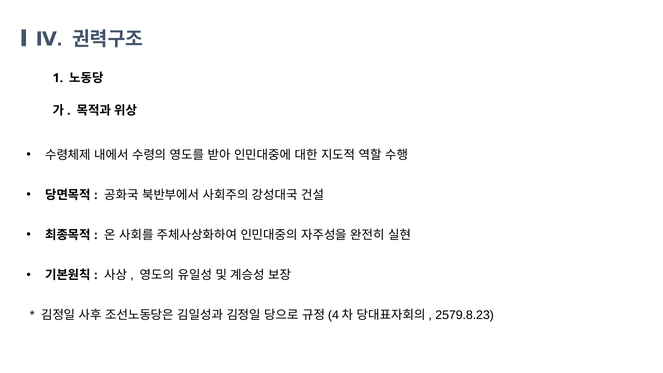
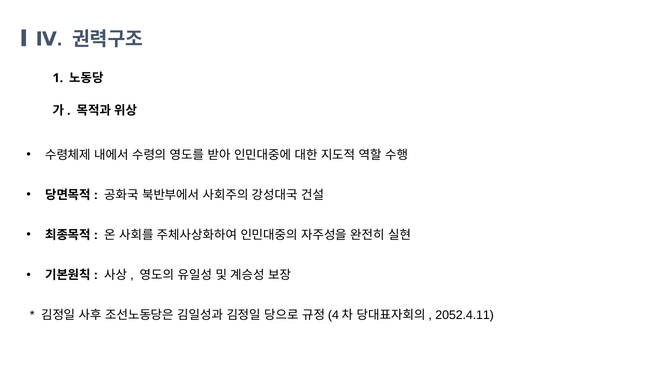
2579.8.23: 2579.8.23 -> 2052.4.11 (465, 315)
